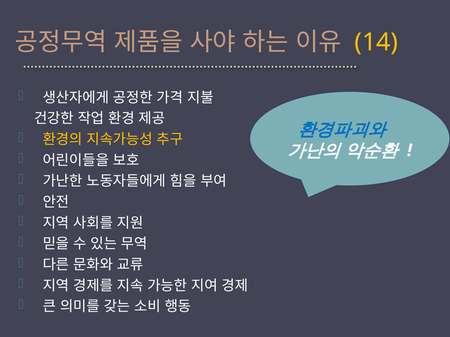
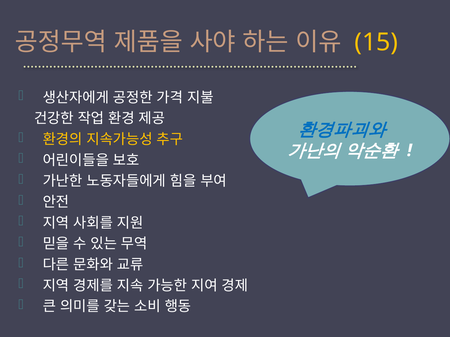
14: 14 -> 15 (376, 42)
